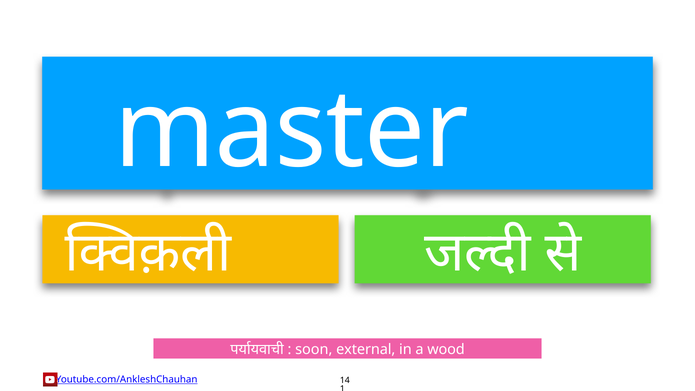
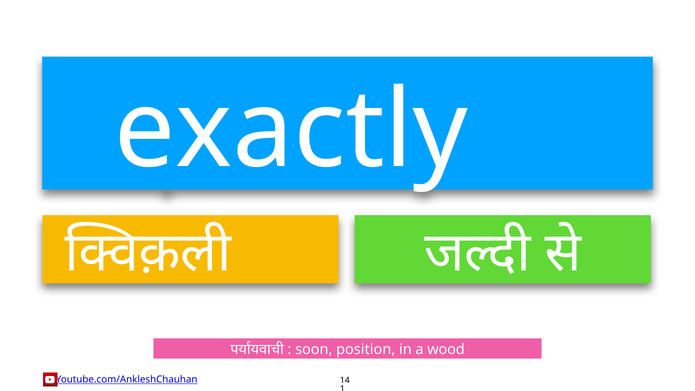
master: master -> exactly (291, 131)
external: external -> position (366, 349)
